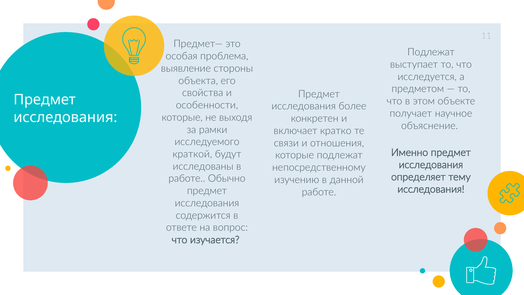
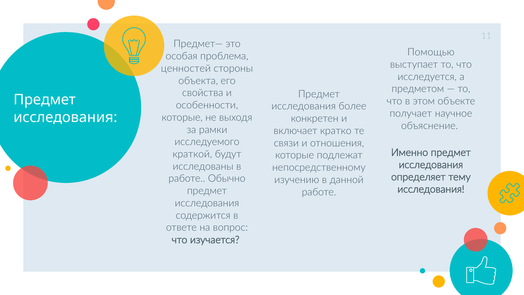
Подлежат: Подлежат -> Помощью (431, 52)
выявление: выявление -> ценностей (186, 68)
